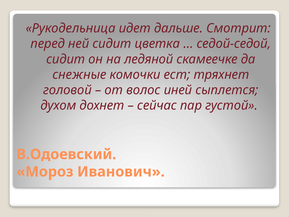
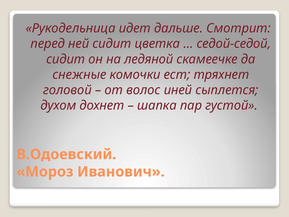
сейчас: сейчас -> шапка (157, 105)
